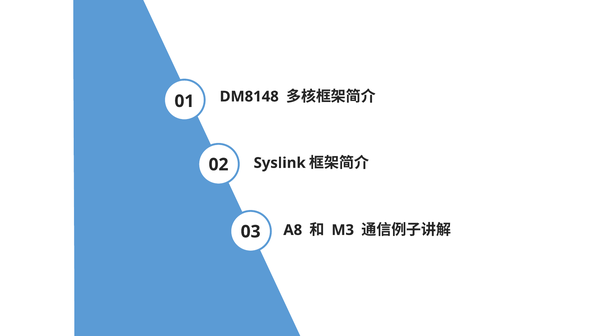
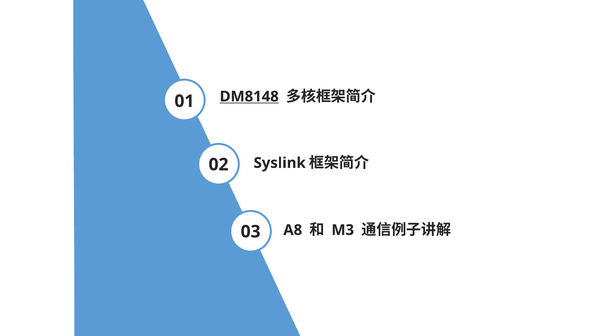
DM8148 underline: none -> present (249, 96)
